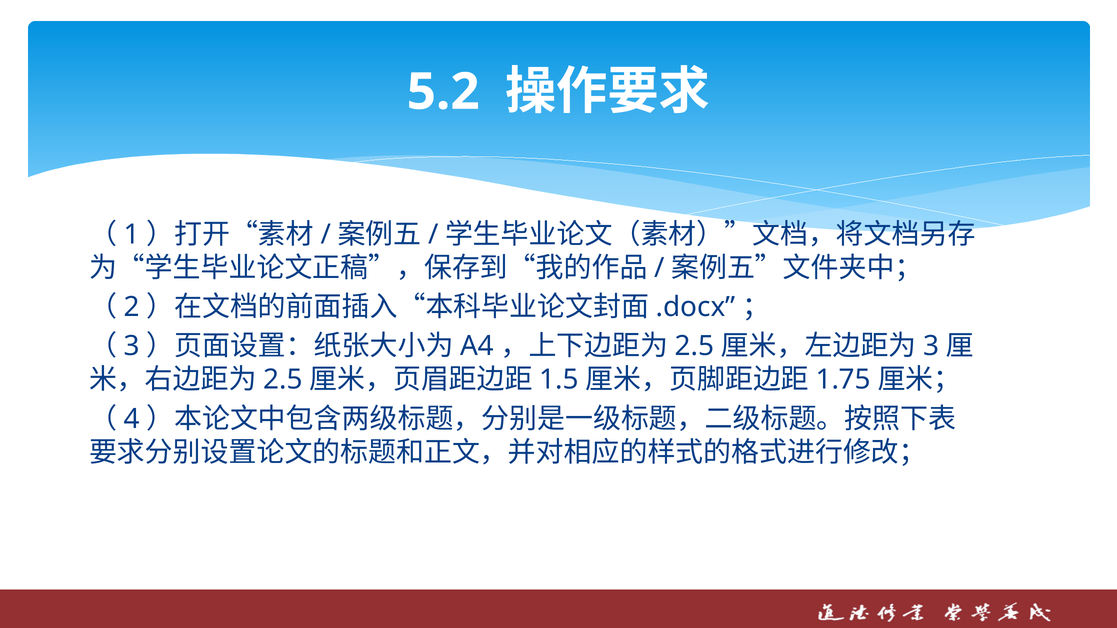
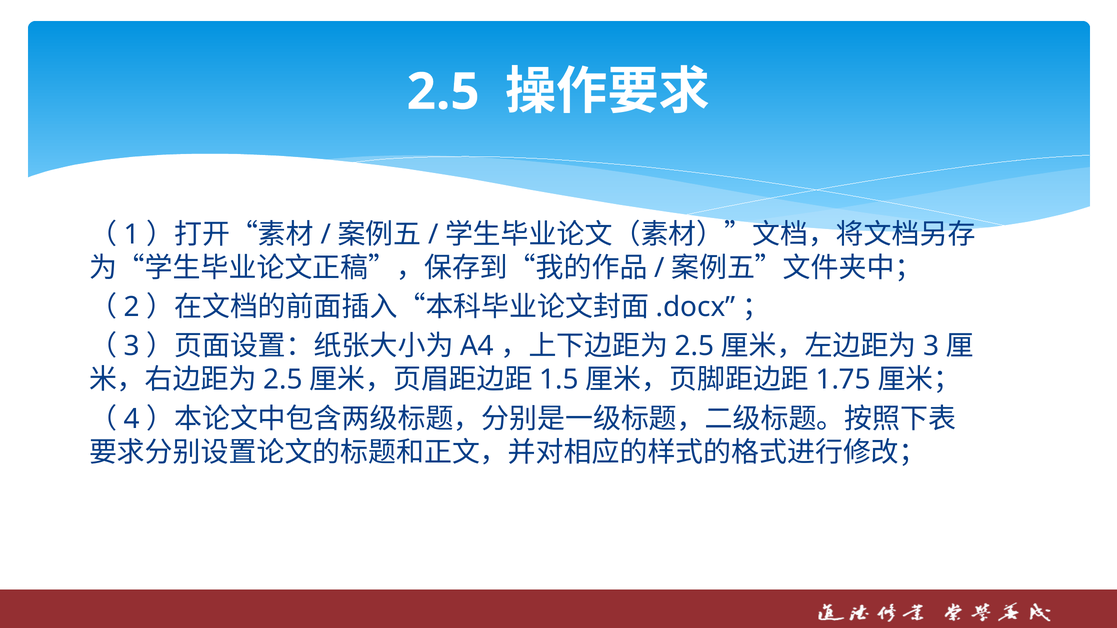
5.2: 5.2 -> 2.5 (443, 92)
